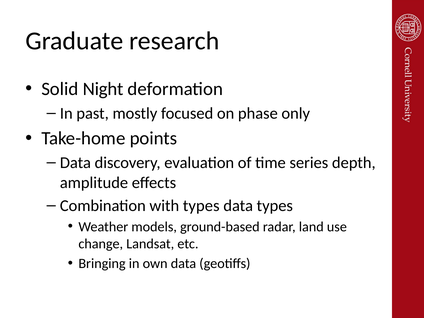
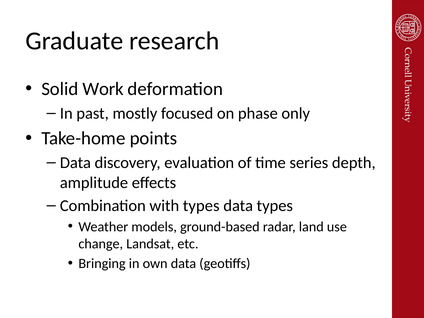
Night: Night -> Work (103, 89)
